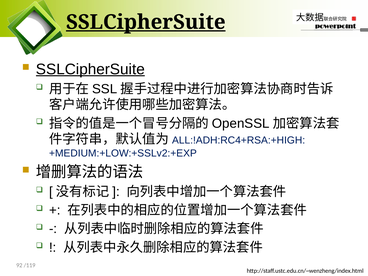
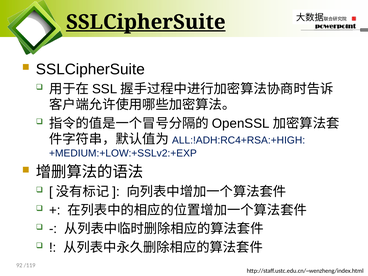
SSLCipherSuite underline: present -> none (90, 69)
